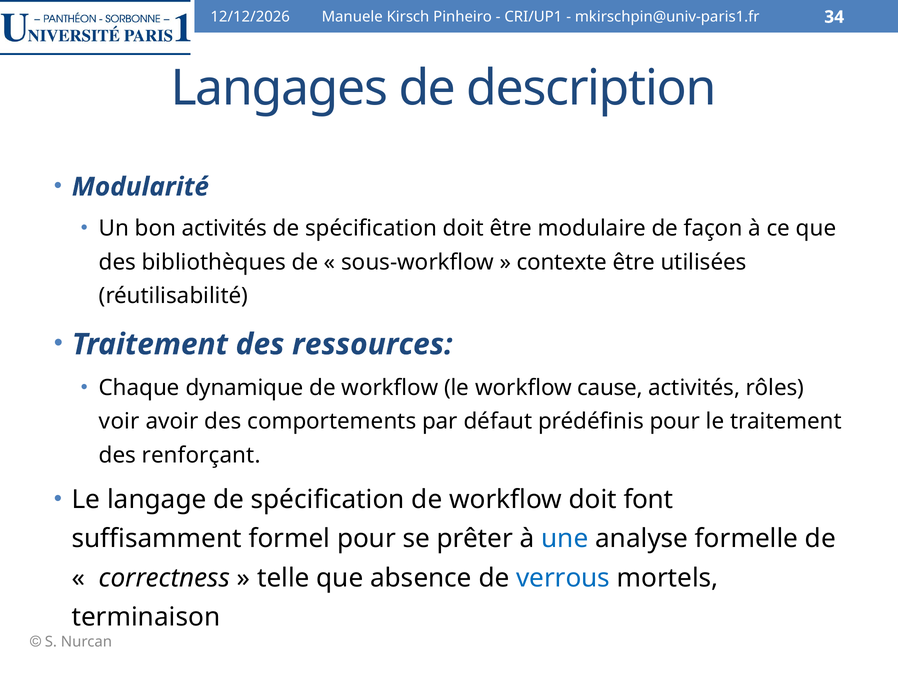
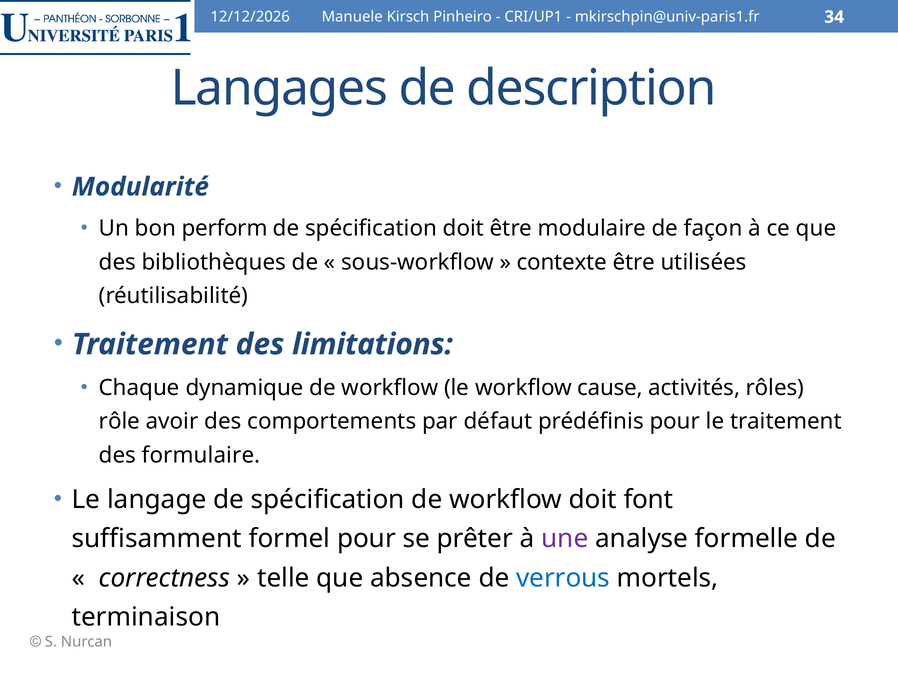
bon activités: activités -> perform (225, 229)
ressources: ressources -> limitations (373, 345)
voir: voir -> rôle (119, 422)
renforçant: renforçant -> formulaire (201, 456)
une colour: blue -> purple (565, 539)
